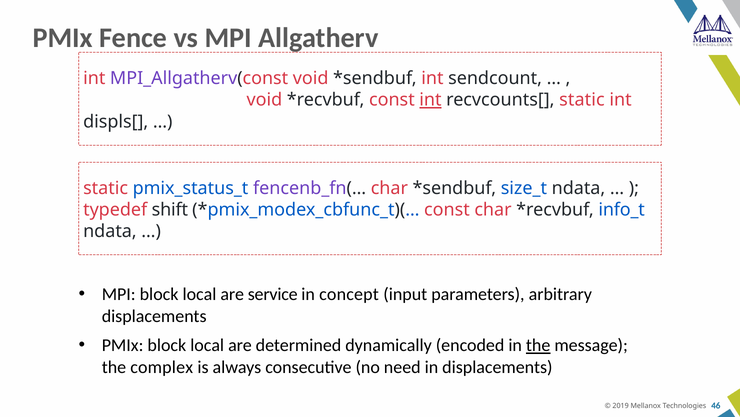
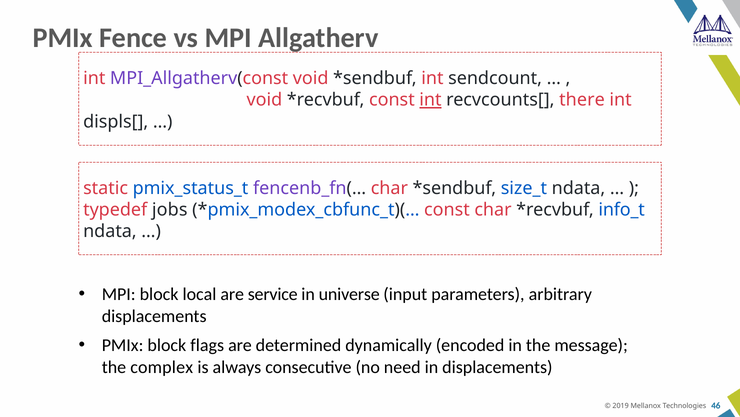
recvcounts[ static: static -> there (582, 100)
shift: shift -> jobs (170, 209)
concept: concept -> universe (349, 294)
PMIx block local: local -> flags (207, 345)
the underline: present -> none (538, 345)
